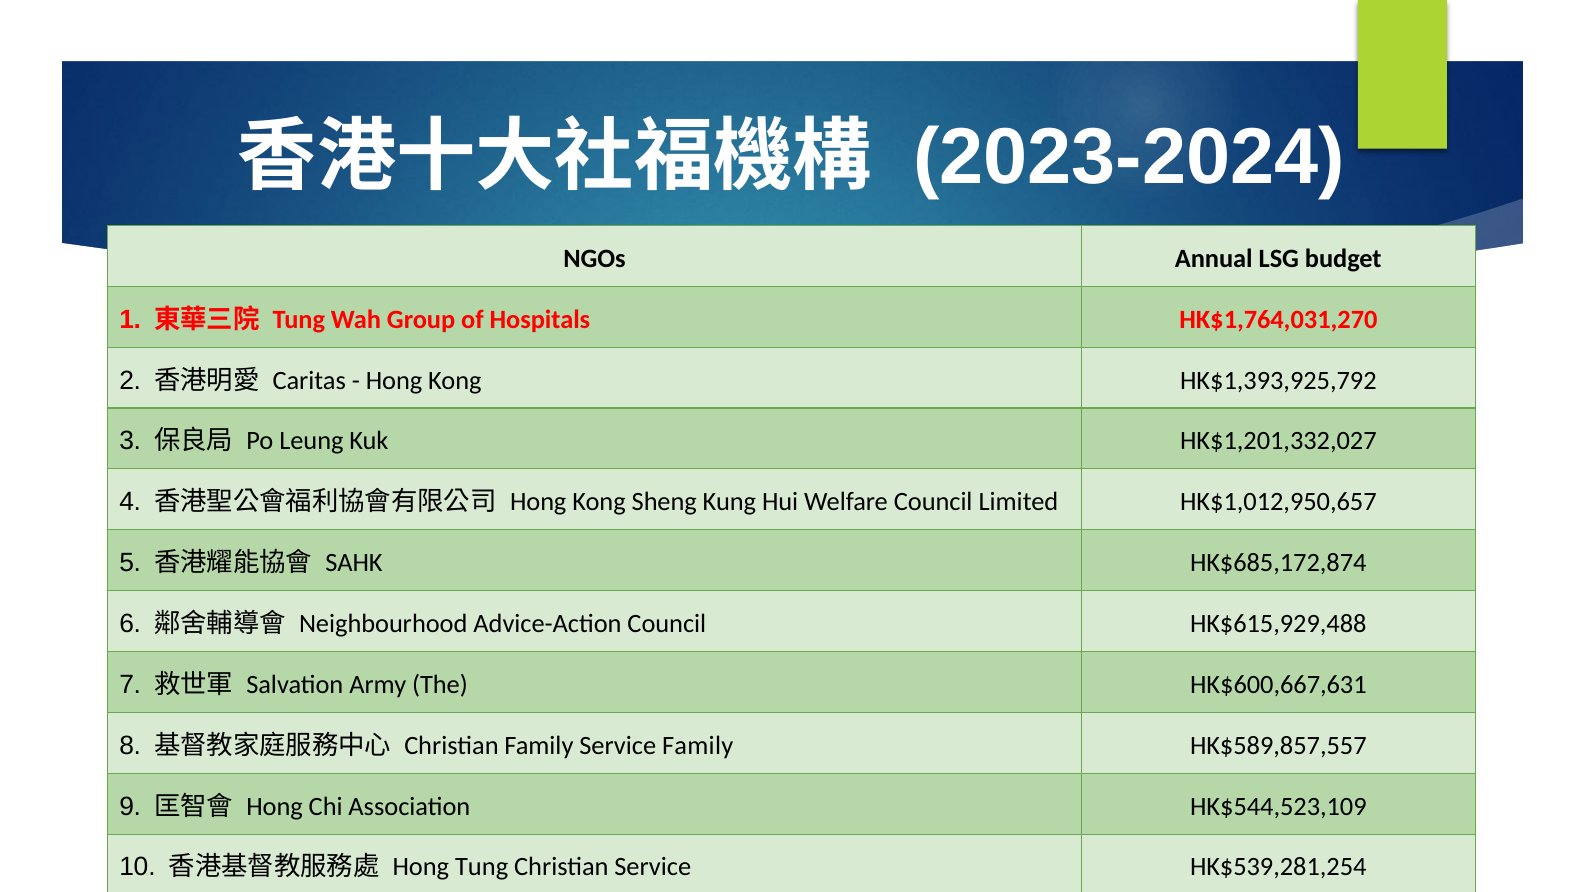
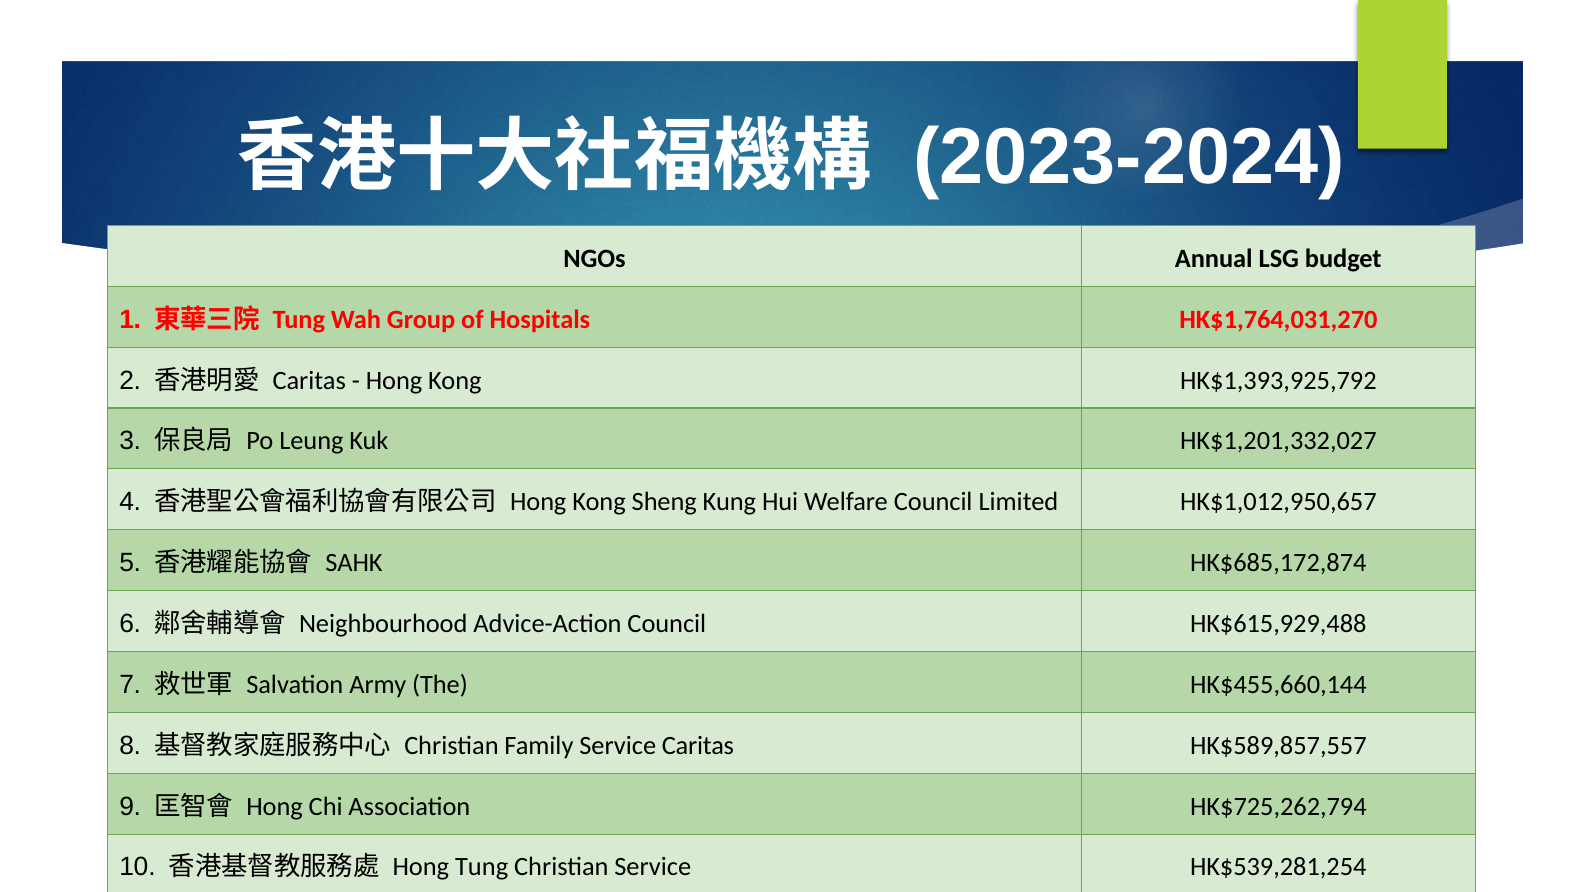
HK$600,667,631: HK$600,667,631 -> HK$455,660,144 (1278, 685)
Service Family: Family -> Caritas (698, 746)
HK$544,523,109: HK$544,523,109 -> HK$725,262,794 (1278, 807)
